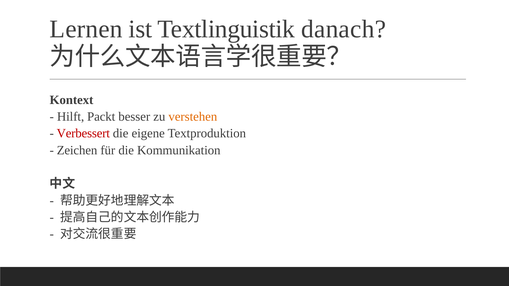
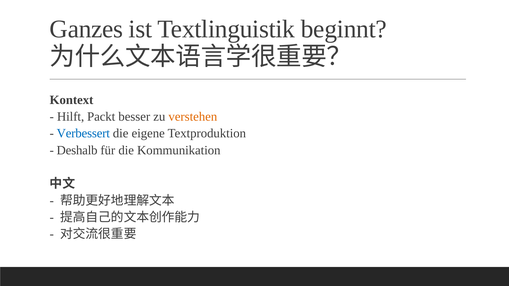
Lernen: Lernen -> Ganzes (86, 29)
danach: danach -> beginnt (344, 29)
Verbessert colour: red -> blue (83, 134)
Zeichen: Zeichen -> Deshalb (77, 150)
